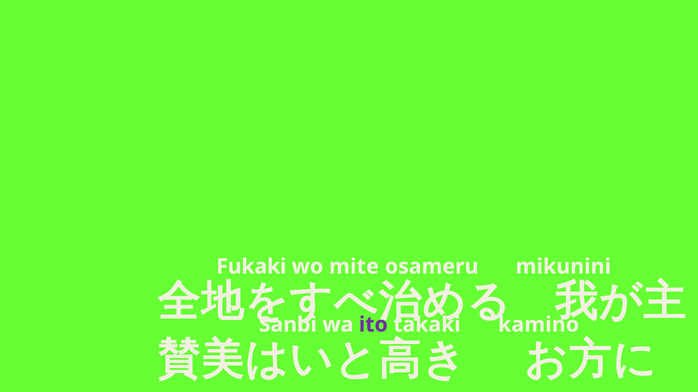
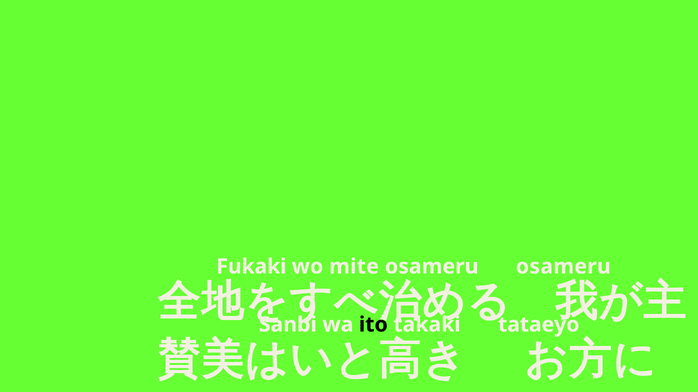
osameru mikunini: mikunini -> osameru (563, 267)
ito colour: purple -> black (373, 325)
kamino: kamino -> tataeyo (539, 325)
